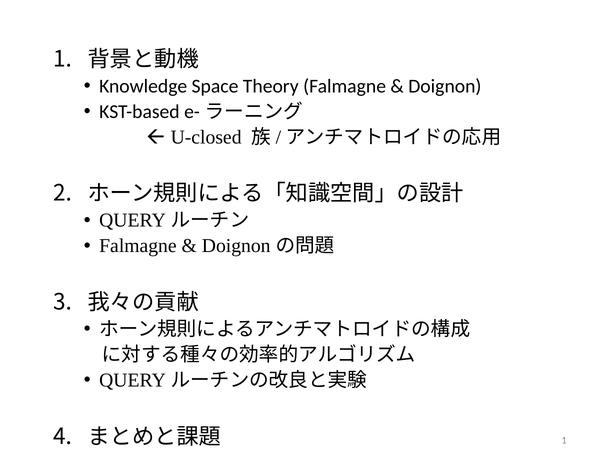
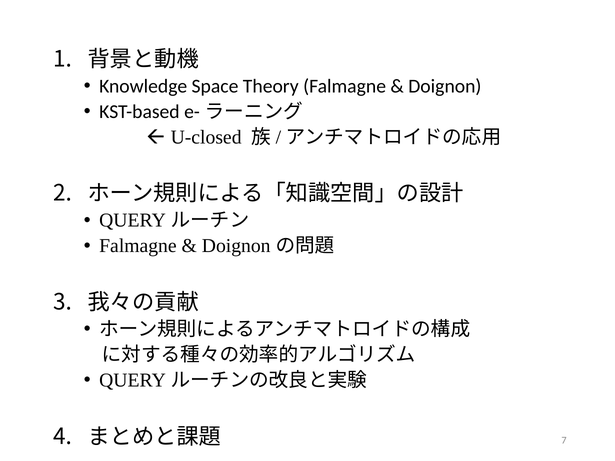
1: 1 -> 7 (564, 440)
